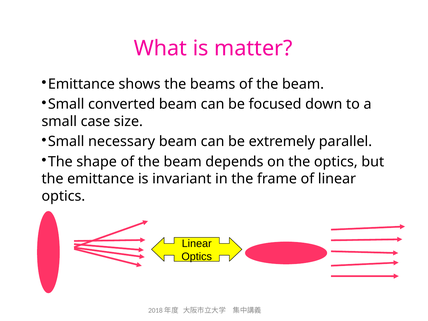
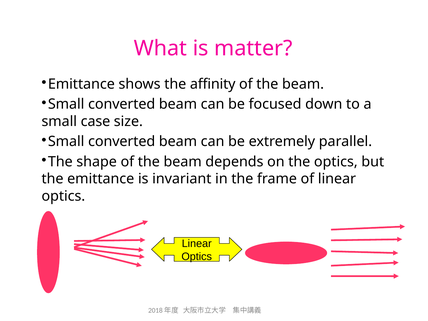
beams: beams -> affinity (213, 84)
necessary: necessary -> converted (122, 142)
